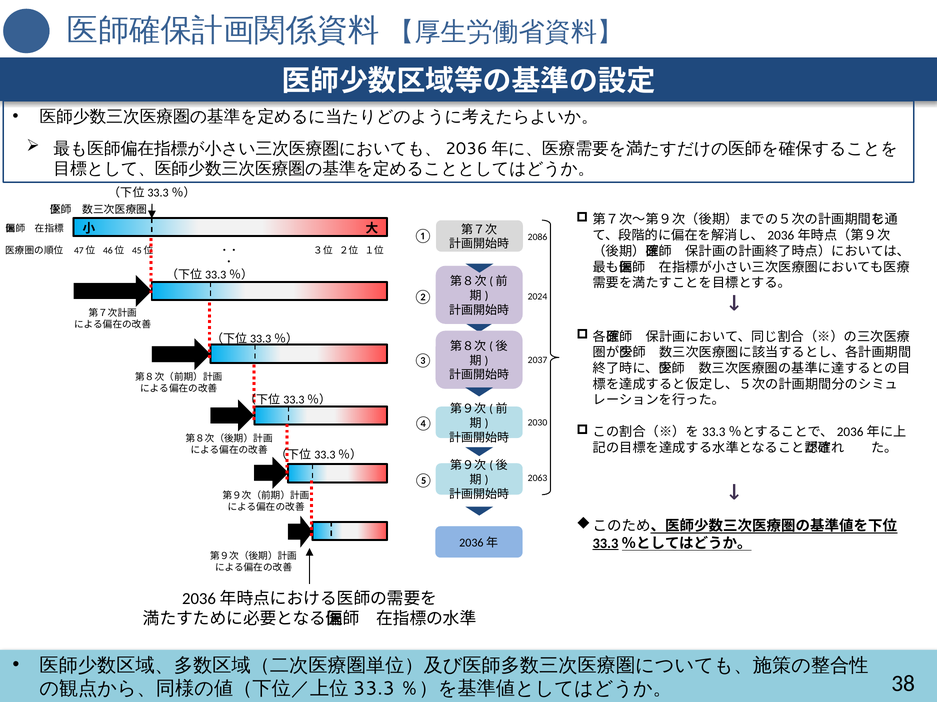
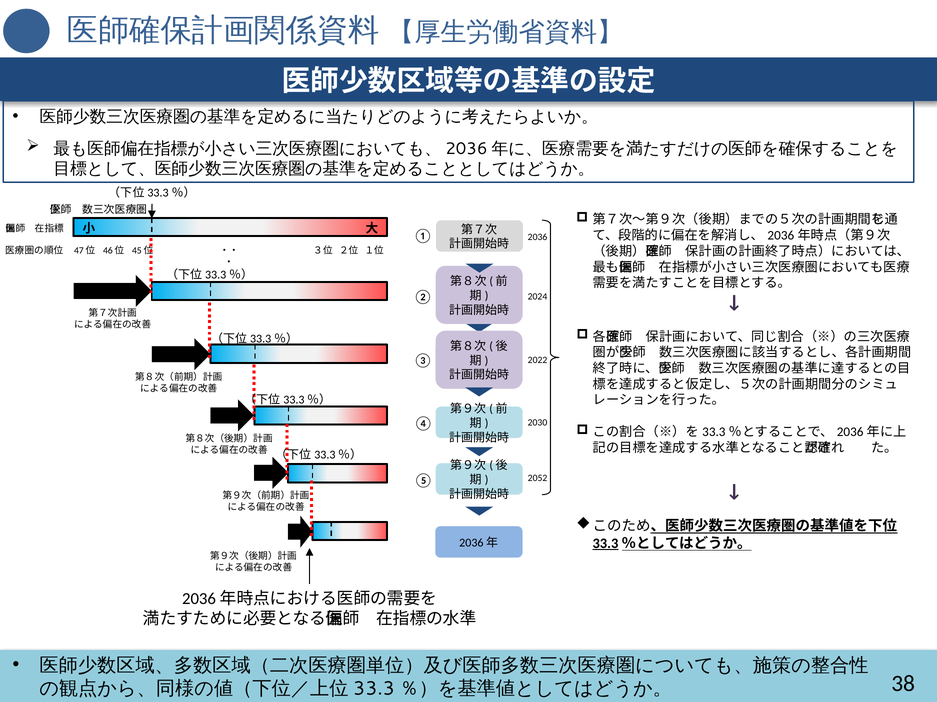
2086: 2086 -> 2036 (538, 237)
2037: 2037 -> 2022 (538, 360)
2063: 2063 -> 2052 (538, 479)
